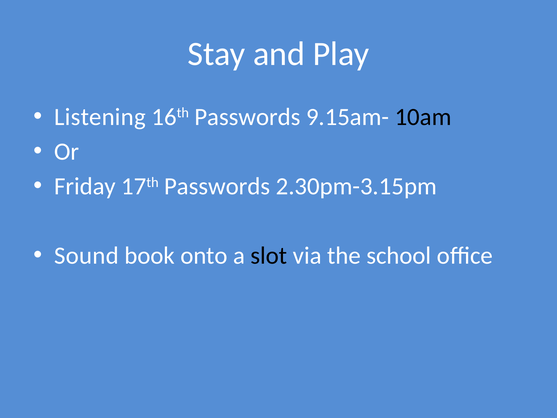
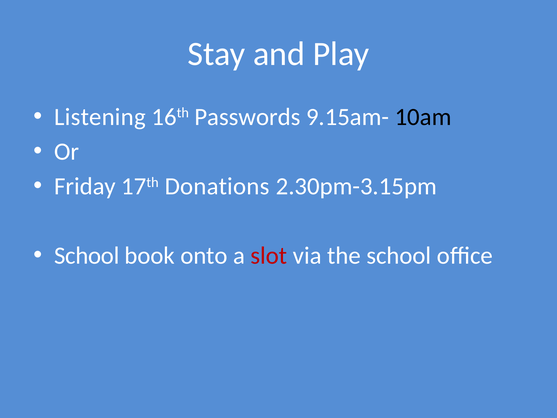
17th Passwords: Passwords -> Donations (217, 186)
Sound: Sound -> School (87, 256)
slot colour: black -> red (269, 256)
